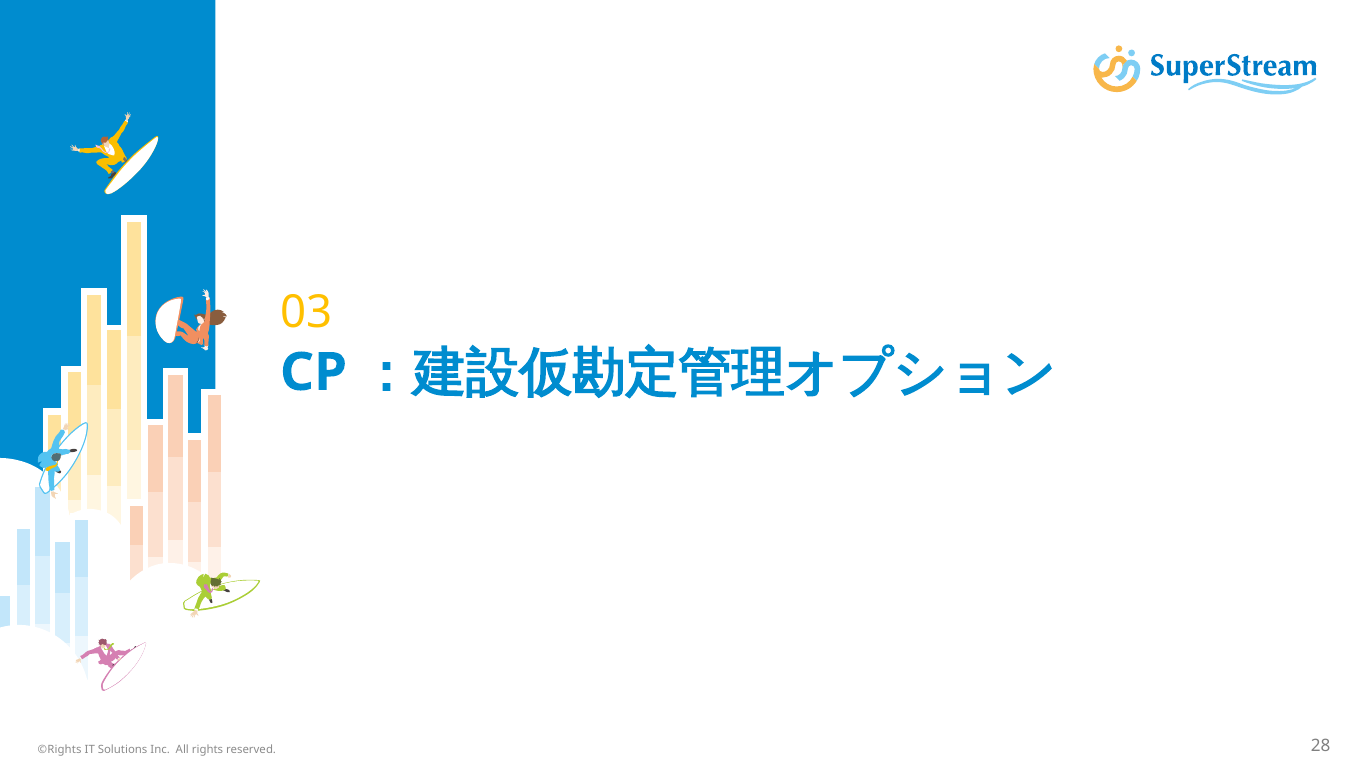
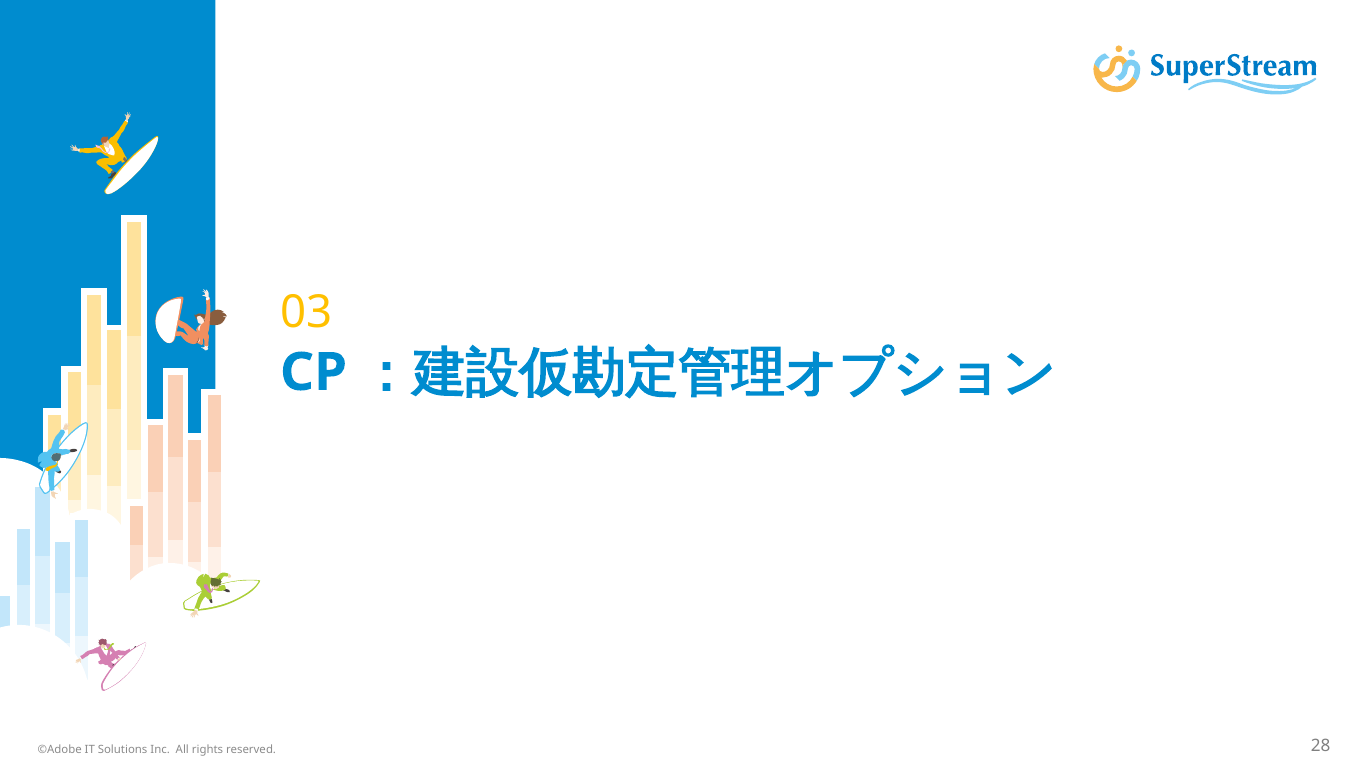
©Rights: ©Rights -> ©Adobe (60, 750)
